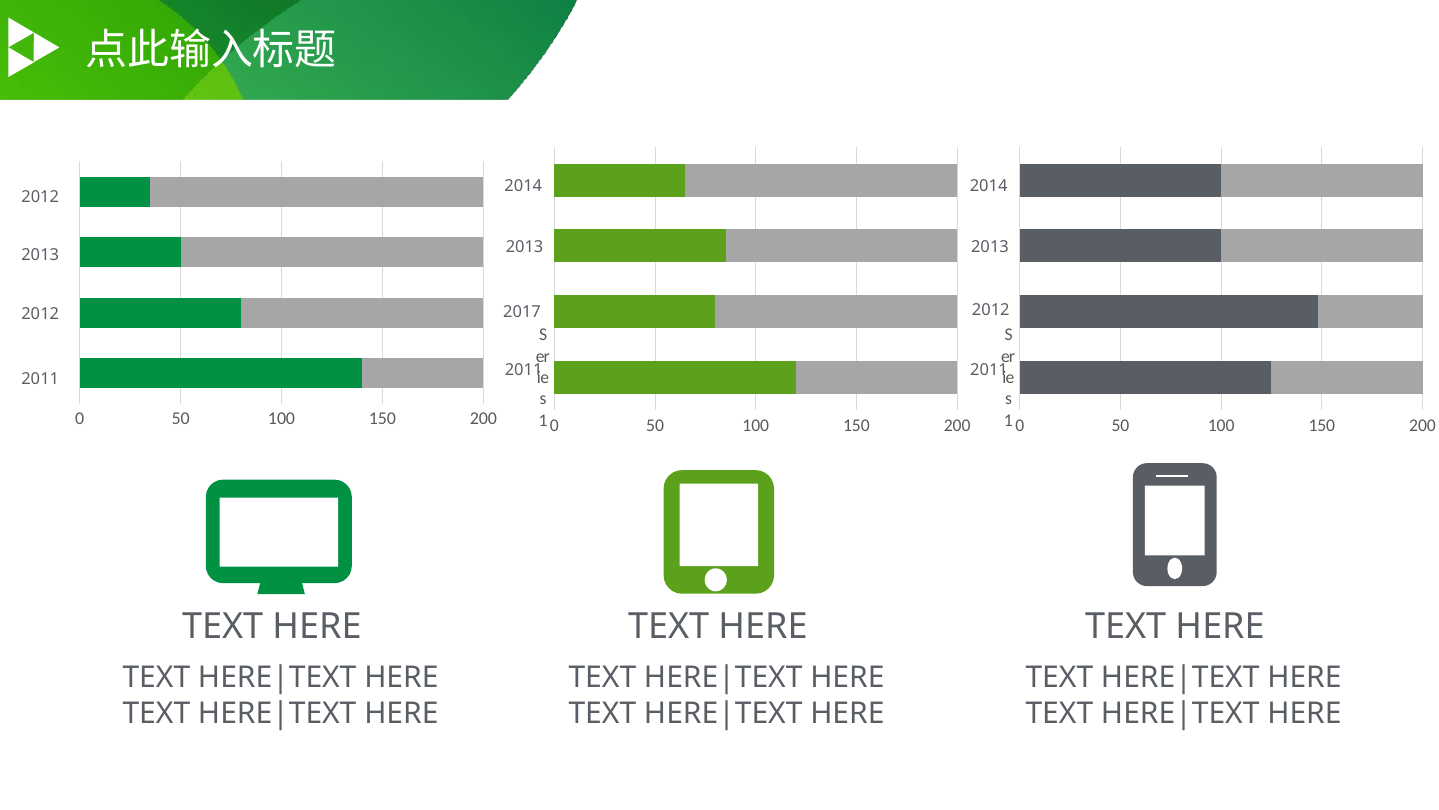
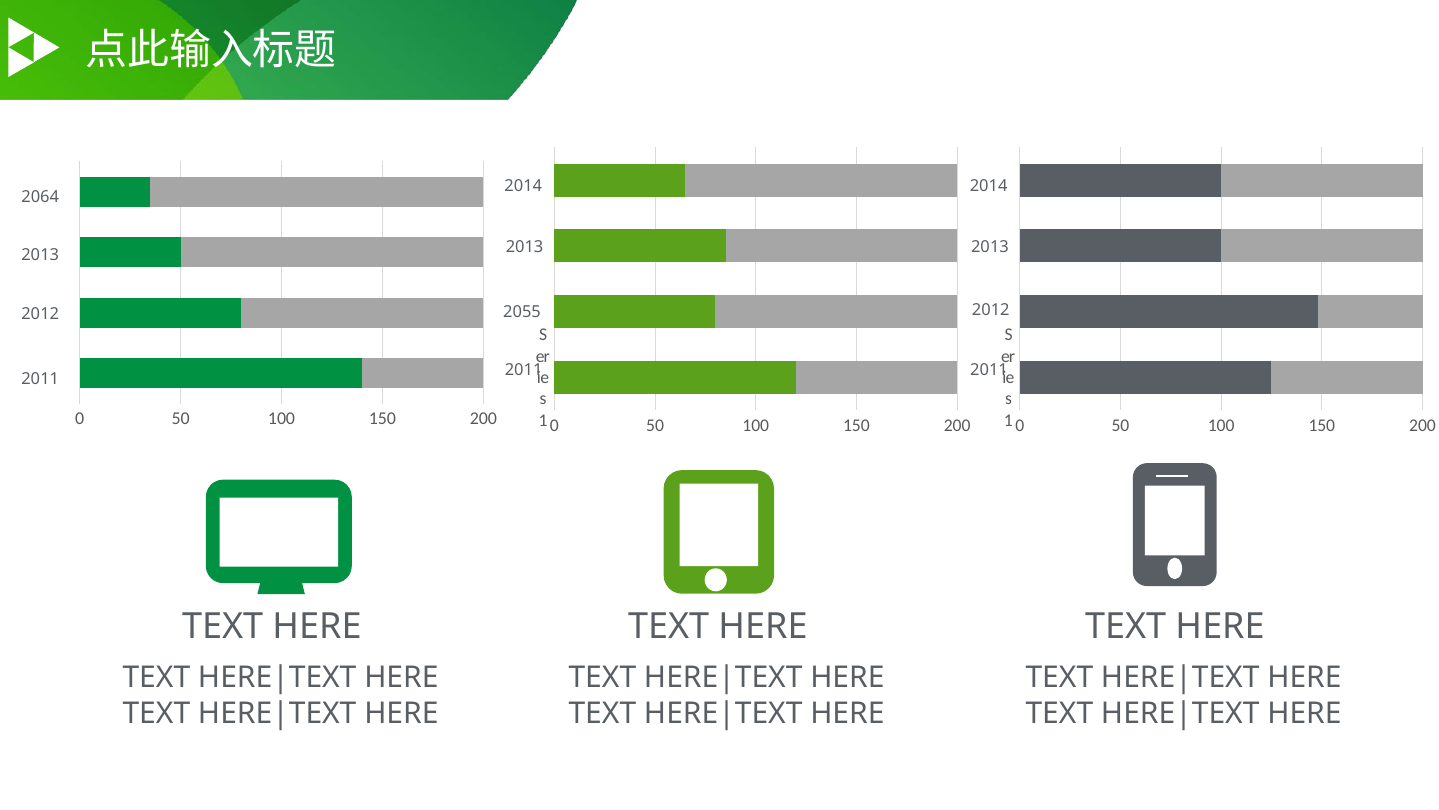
2012: 2012 -> 2064 (40, 197)
2017: 2017 -> 2055 (522, 312)
